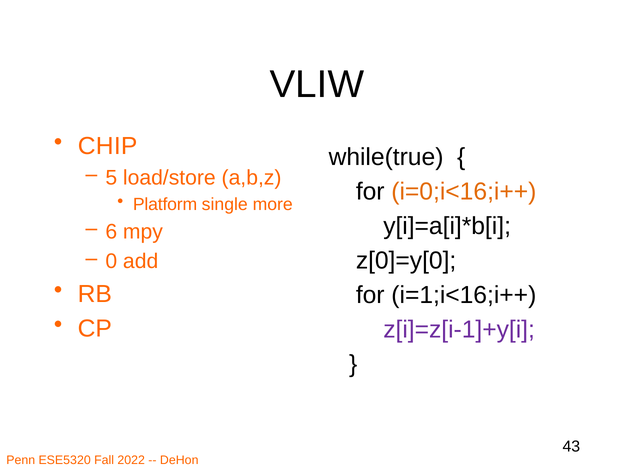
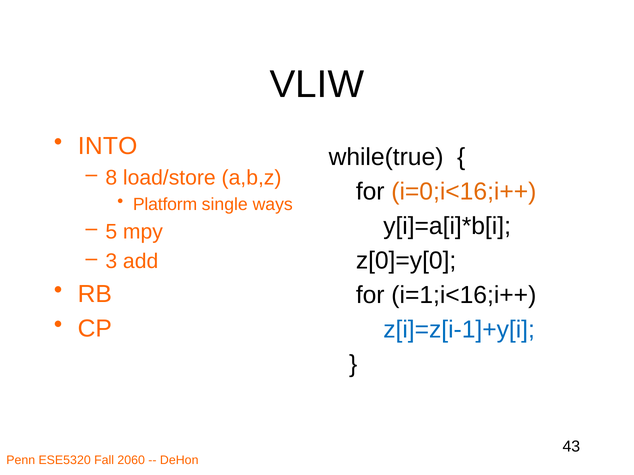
CHIP: CHIP -> INTO (108, 146)
5: 5 -> 8 (111, 178)
more: more -> ways (273, 204)
6: 6 -> 5 (111, 232)
0: 0 -> 3 (111, 262)
z[i]=z[i-1]+y[i colour: purple -> blue (459, 330)
2022: 2022 -> 2060 (131, 461)
